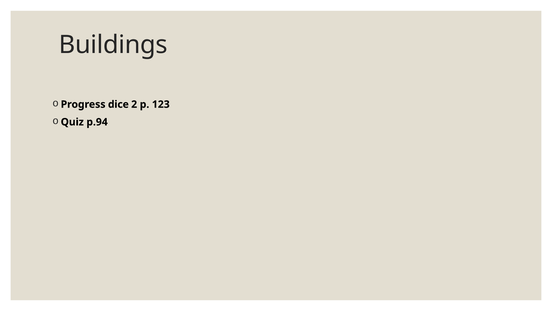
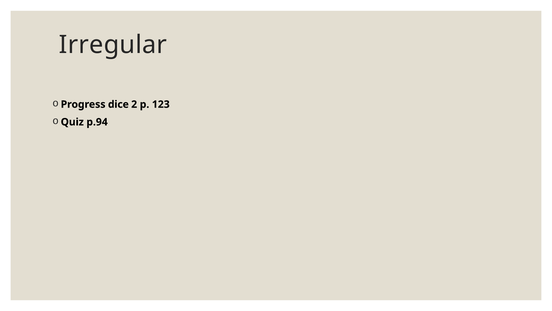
Buildings: Buildings -> Irregular (113, 45)
